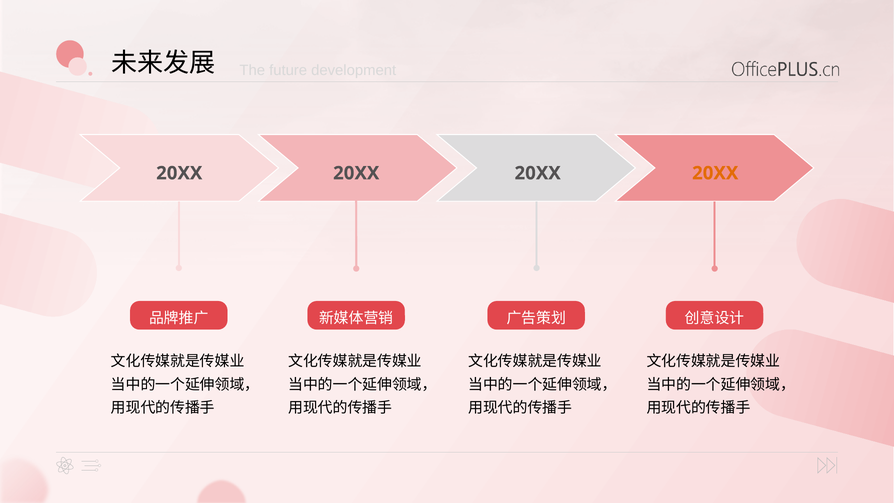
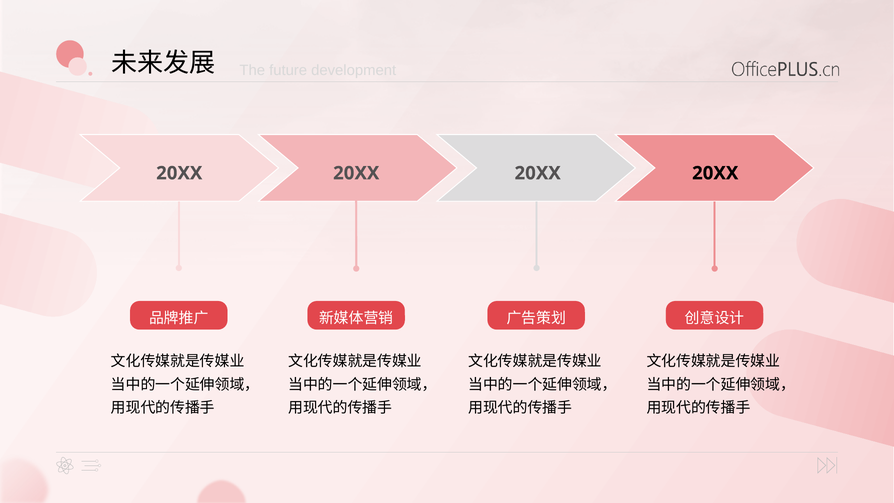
20XX colour: orange -> black (715, 173)
